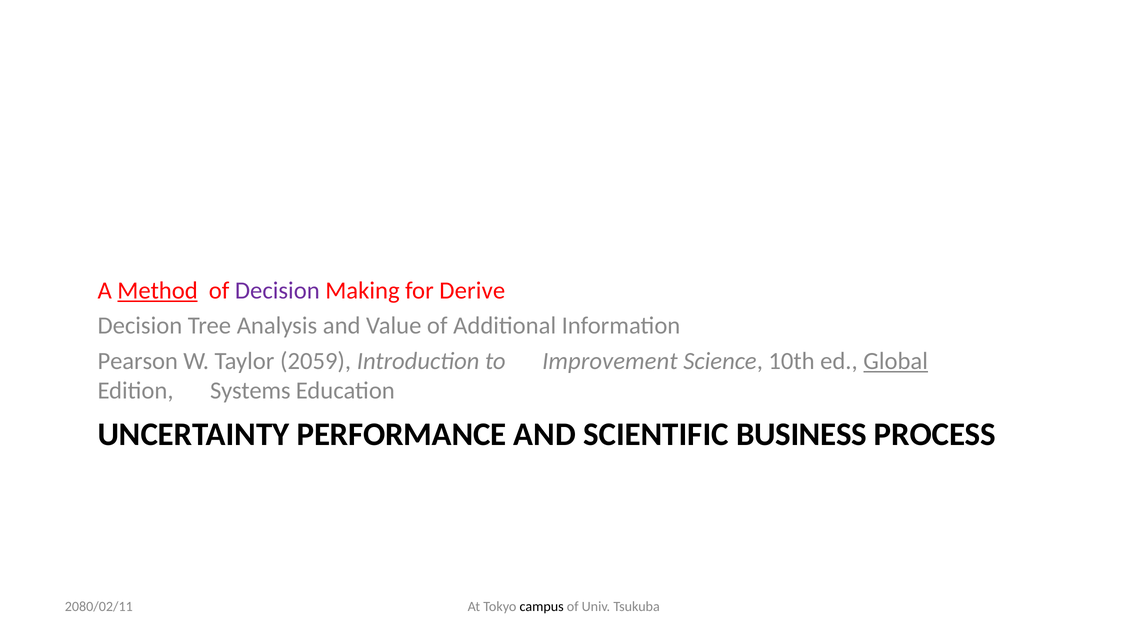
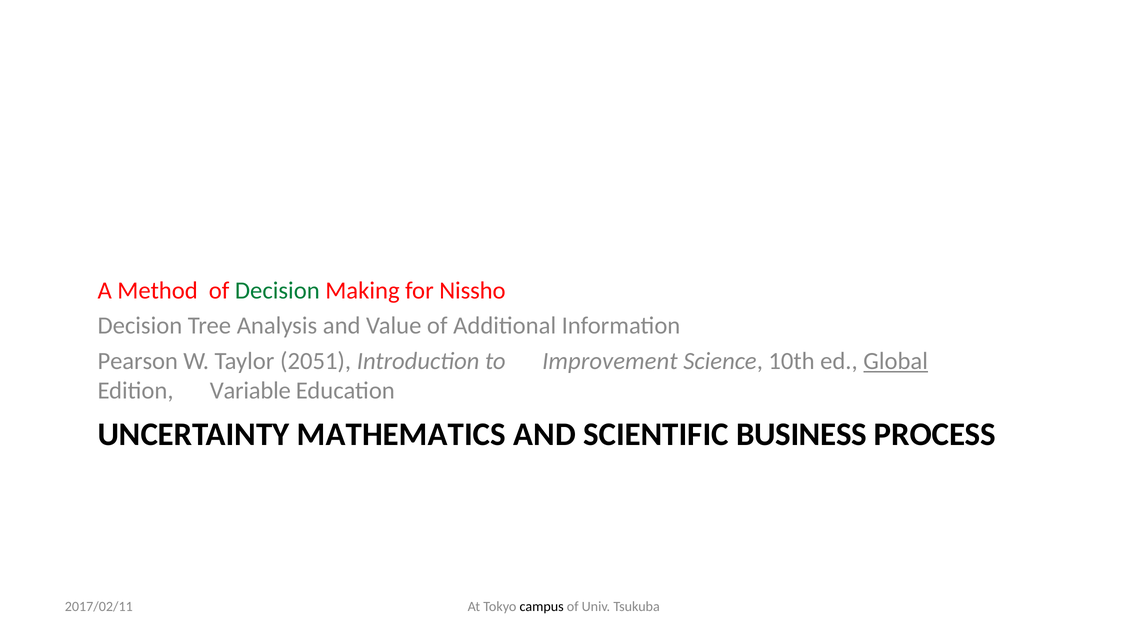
Method underline: present -> none (158, 290)
Decision colour: purple -> green (277, 290)
Derive: Derive -> Nissho (472, 290)
2059: 2059 -> 2051 (316, 361)
Systems: Systems -> Variable (250, 390)
PERFORMANCE: PERFORMANCE -> MATHEMATICS (401, 434)
2080/02/11: 2080/02/11 -> 2017/02/11 (99, 606)
